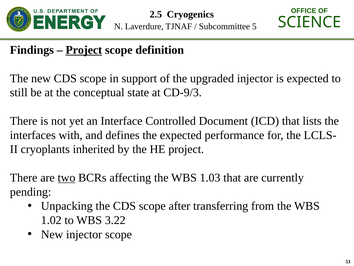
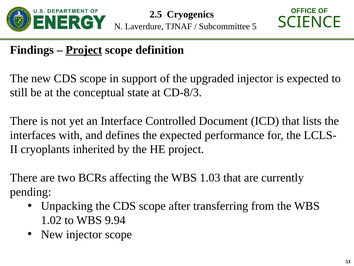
CD-9/3: CD-9/3 -> CD-8/3 (183, 92)
two underline: present -> none (67, 177)
3.22: 3.22 -> 9.94 (115, 220)
